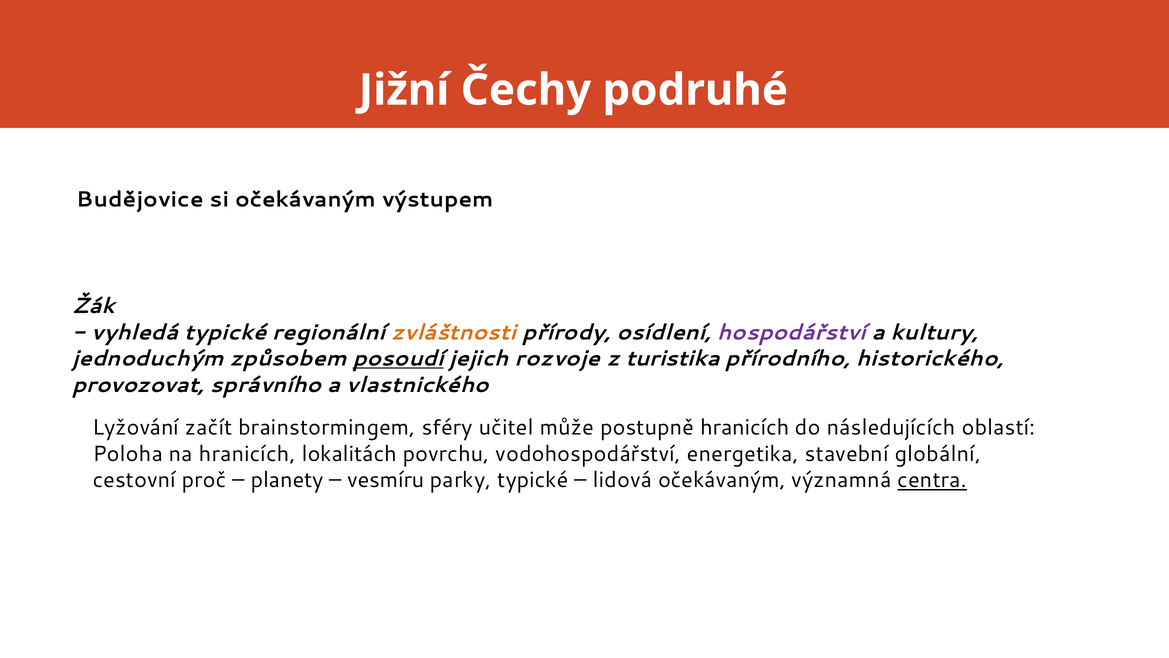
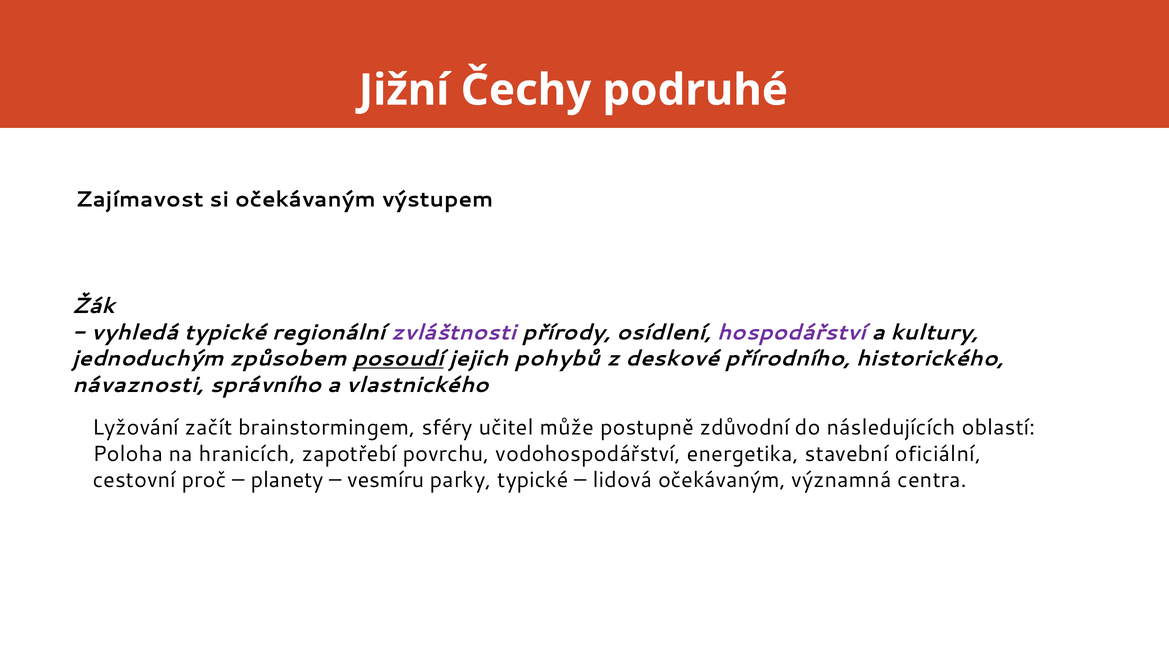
Budějovice: Budějovice -> Zajímavost (140, 199)
zvláštnosti colour: orange -> purple (454, 332)
rozvoje: rozvoje -> pohybů (557, 358)
turistika: turistika -> deskové (673, 358)
provozovat: provozovat -> návaznosti (138, 385)
postupně hranicích: hranicích -> zdůvodní (745, 427)
lokalitách: lokalitách -> zapotřebí (349, 454)
globální: globální -> oficiální (938, 454)
centra underline: present -> none (932, 480)
